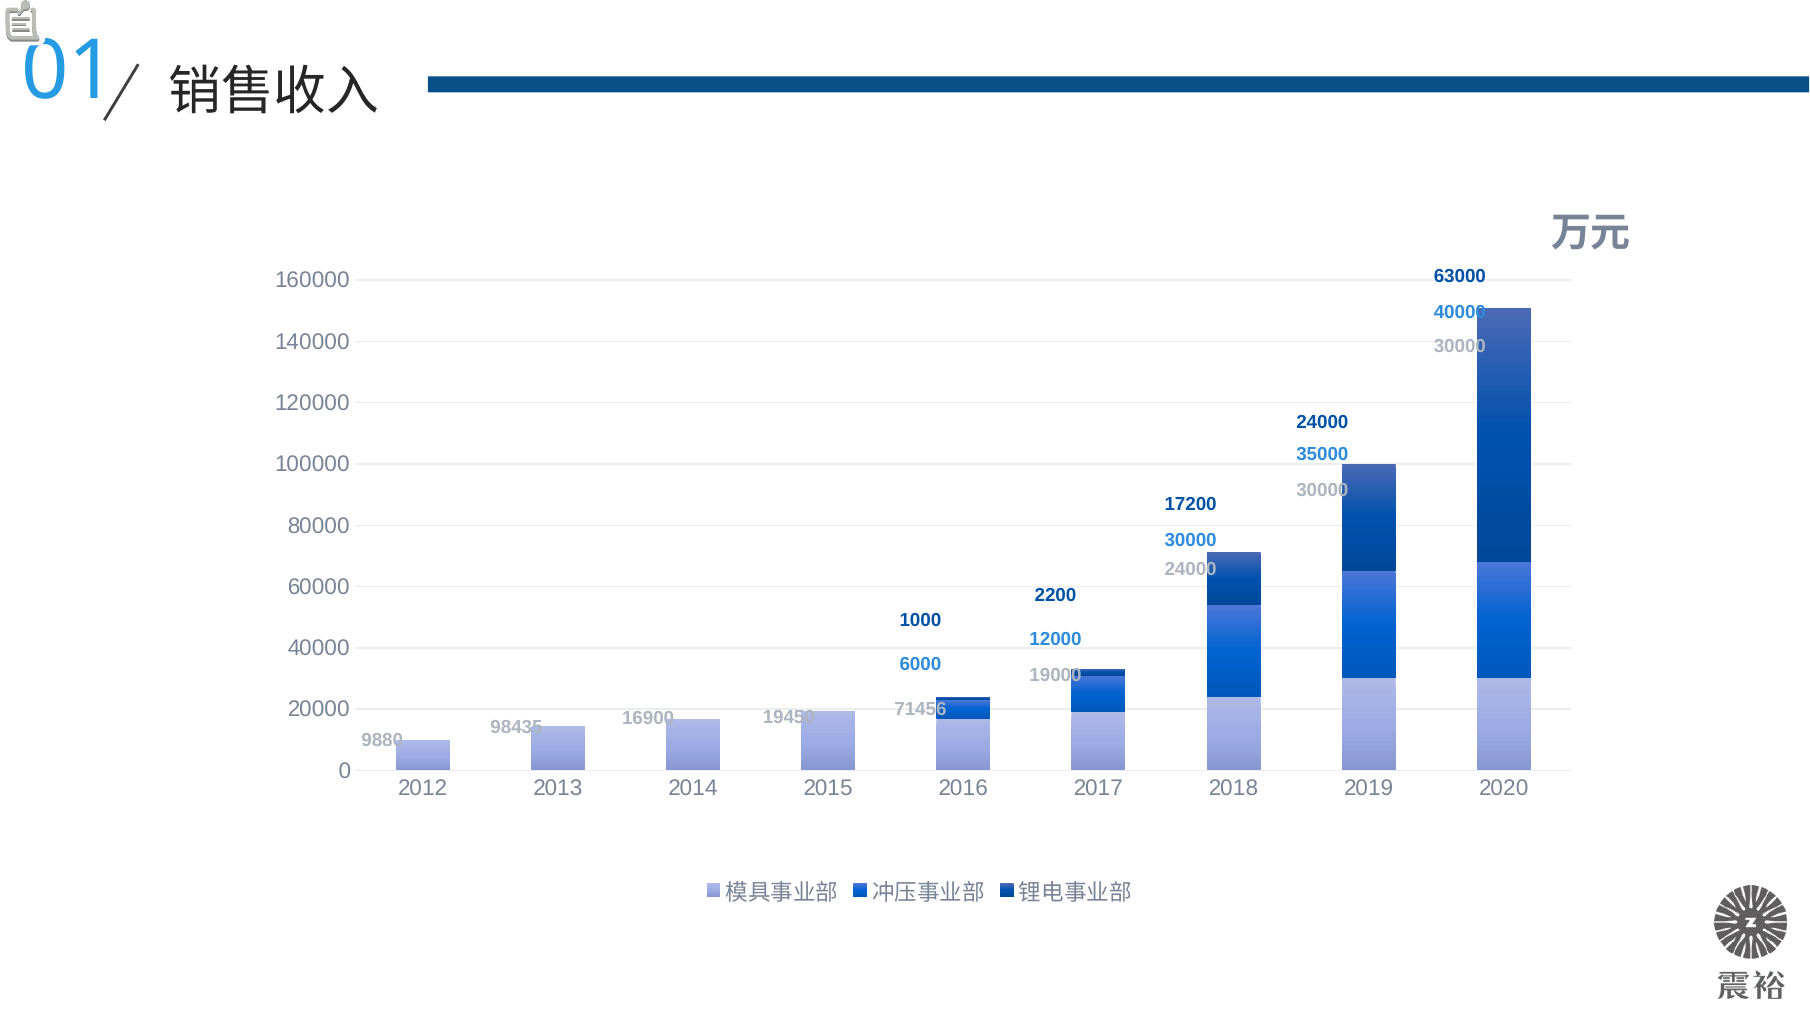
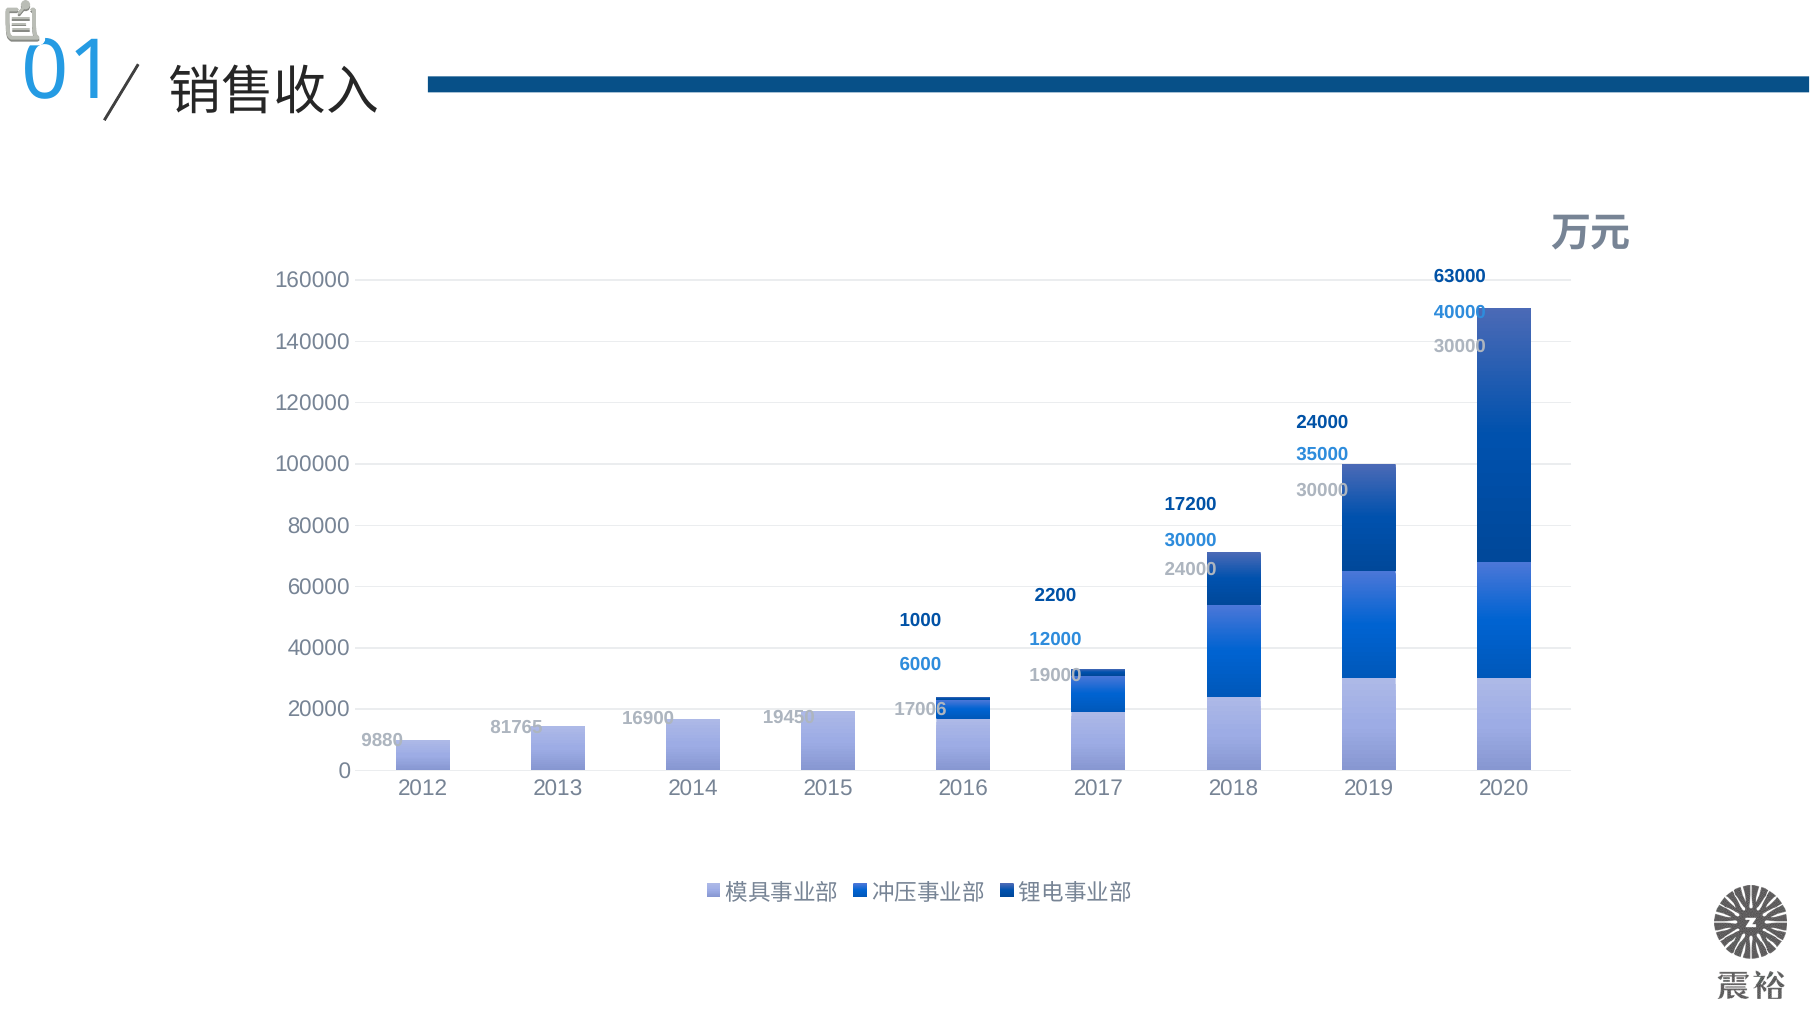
98435: 98435 -> 81765 (517, 727)
71456: 71456 -> 17006 (920, 709)
